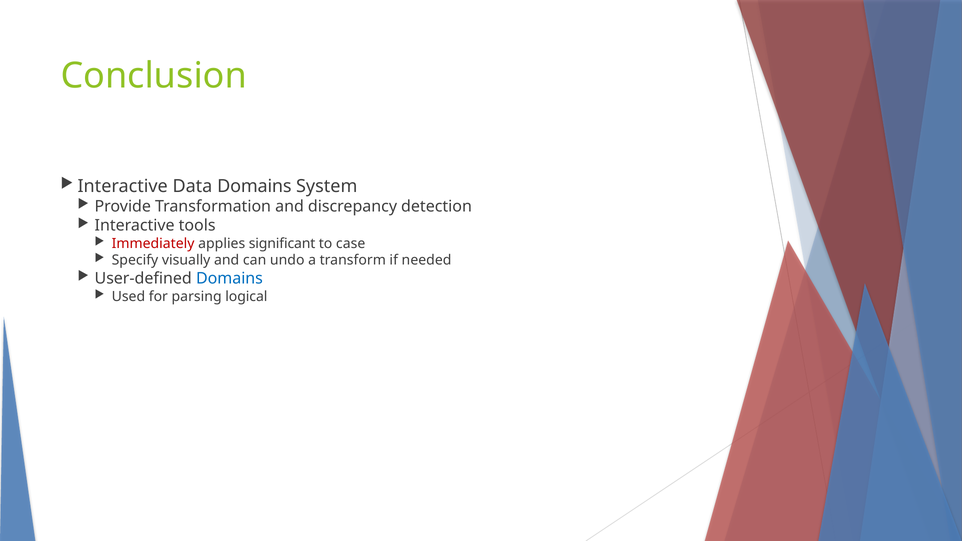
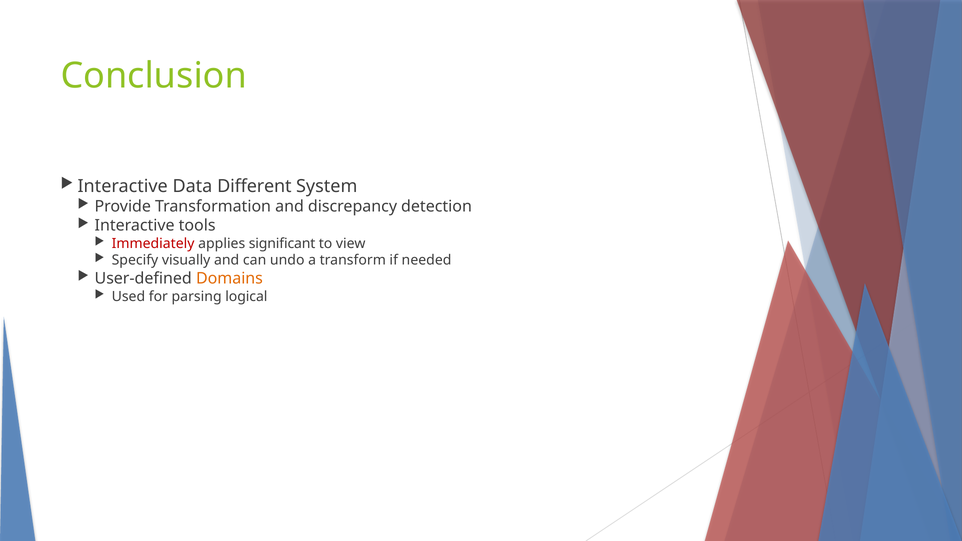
Data Domains: Domains -> Different (254, 186)
case: case -> view (351, 244)
Domains colour: blue -> orange (229, 279)
